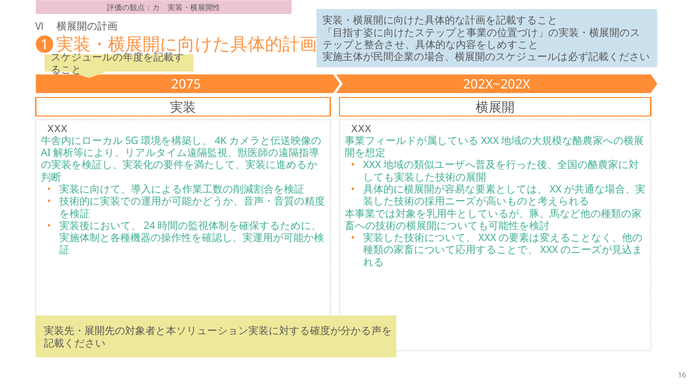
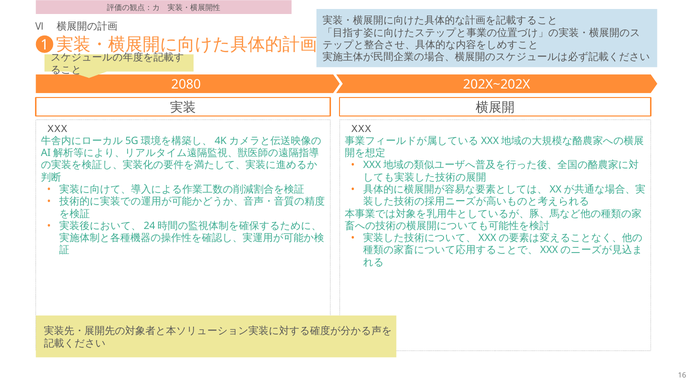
2075: 2075 -> 2080 (186, 85)
